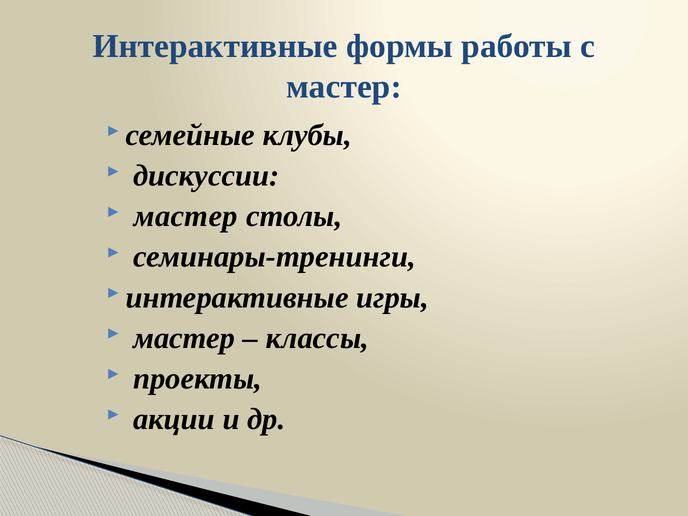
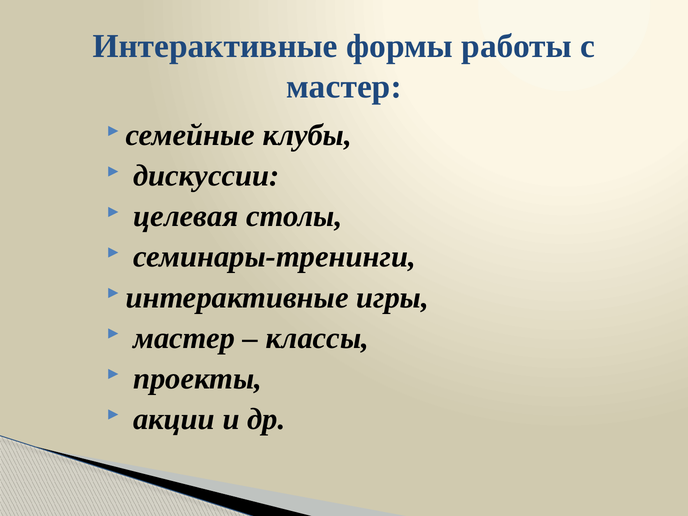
мастер: мастер -> целевая (186, 216)
